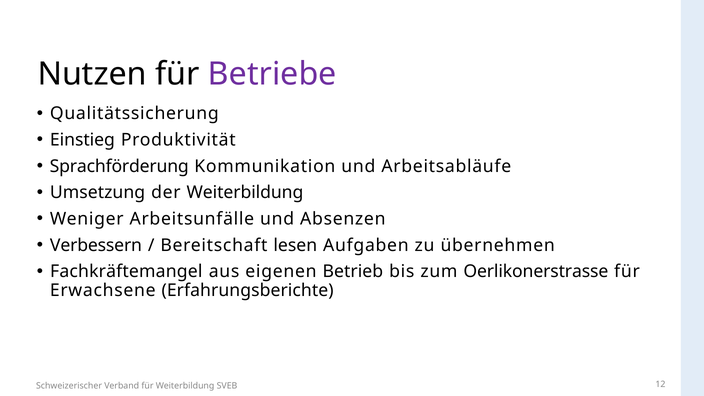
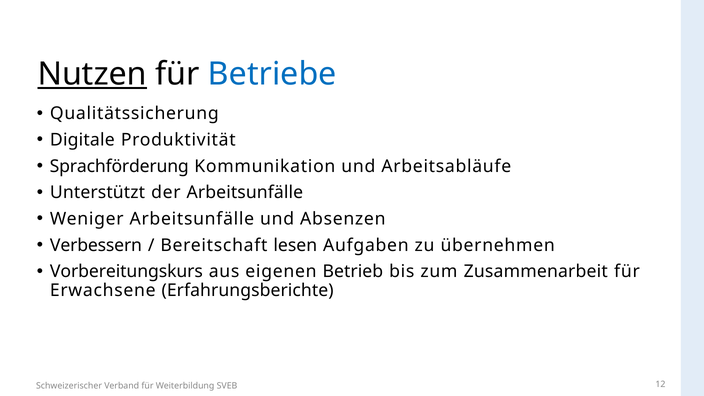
Nutzen underline: none -> present (92, 74)
Betriebe colour: purple -> blue (272, 74)
Einstieg: Einstieg -> Digitale (82, 140)
Umsetzung: Umsetzung -> Unterstützt (98, 193)
der Weiterbildung: Weiterbildung -> Arbeitsunfälle (245, 193)
Fachkräftemangel: Fachkräftemangel -> Vorbereitungskurs (126, 272)
Oerlikonerstrasse: Oerlikonerstrasse -> Zusammenarbeit (536, 272)
